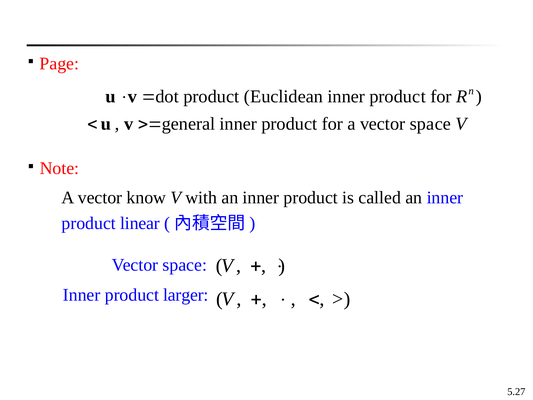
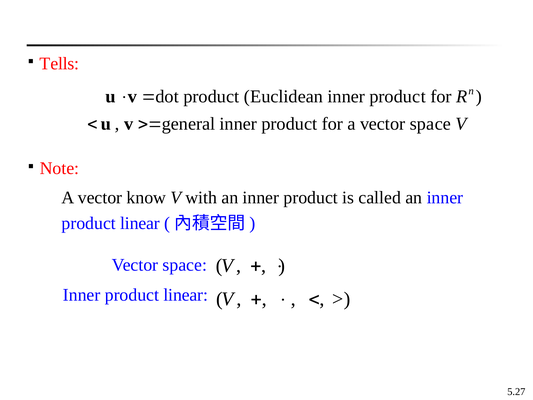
Page: Page -> Tells (59, 63)
larger: larger -> linear (186, 295)
